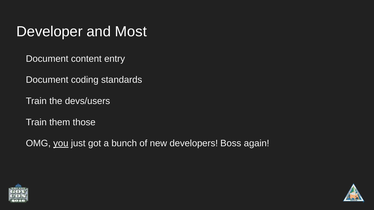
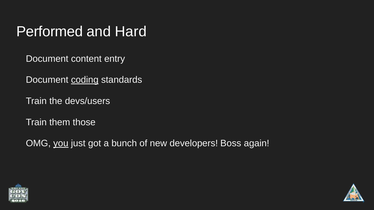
Developer: Developer -> Performed (50, 32)
Most: Most -> Hard (131, 32)
coding underline: none -> present (85, 80)
